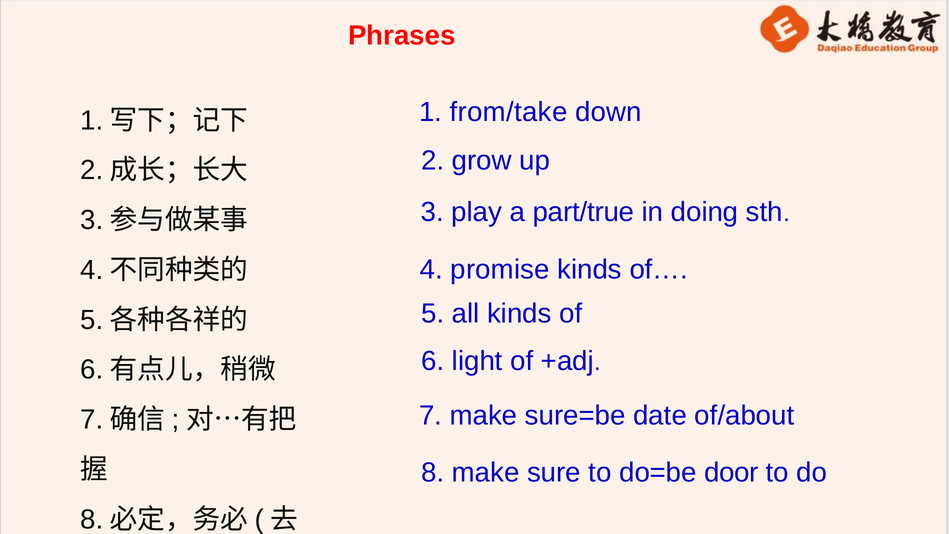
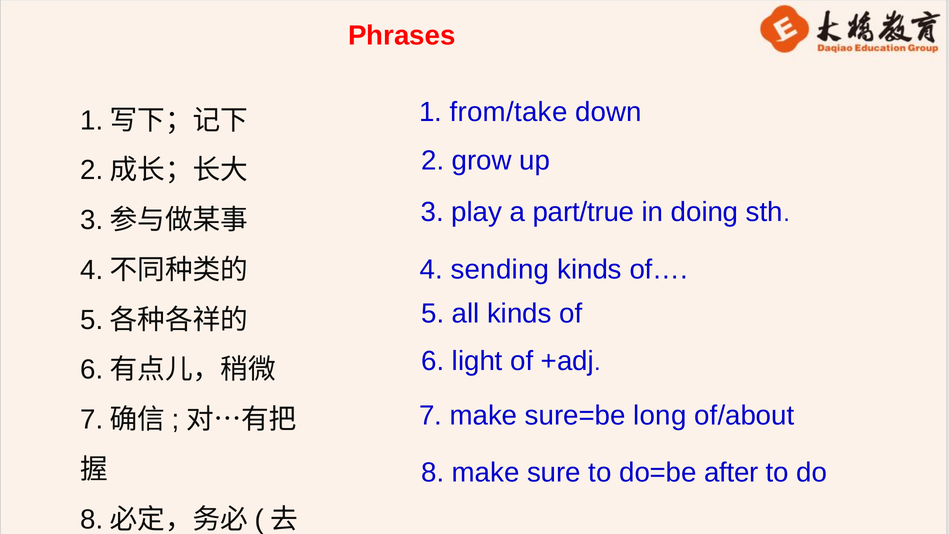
promise: promise -> sending (500, 269)
date: date -> long (660, 415)
door: door -> after (731, 473)
